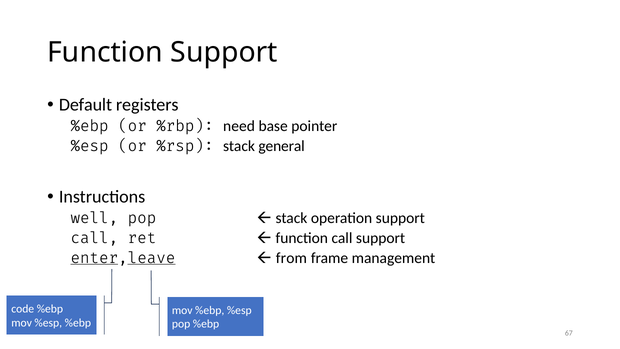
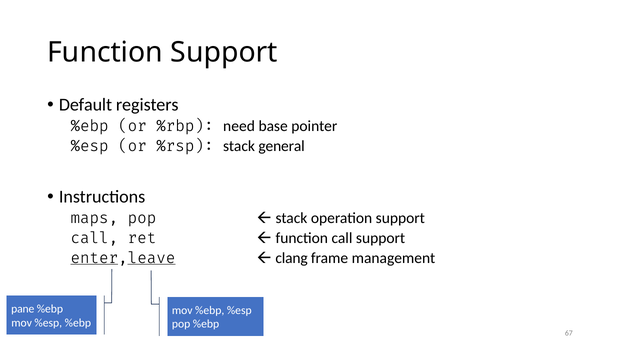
well: well -> maps (94, 218)
from: from -> clang (292, 258)
code: code -> pane (23, 309)
